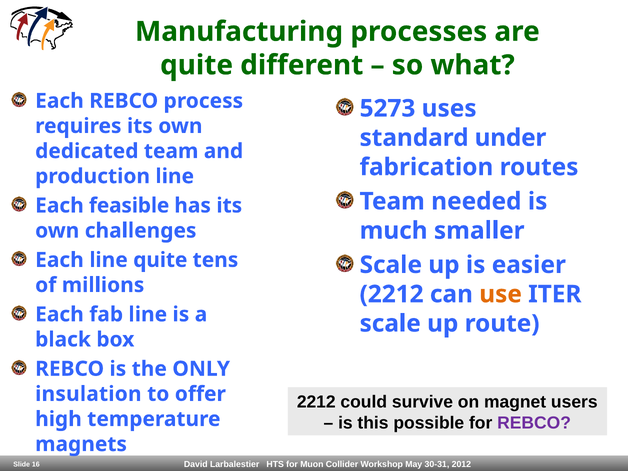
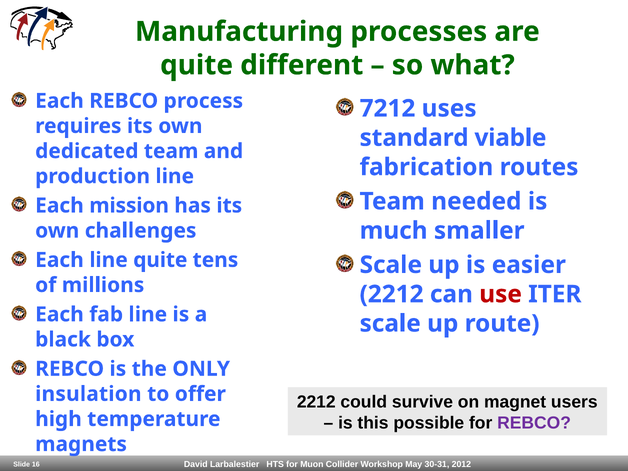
5273: 5273 -> 7212 (387, 108)
under: under -> viable (510, 138)
feasible: feasible -> mission (129, 206)
use colour: orange -> red (501, 294)
